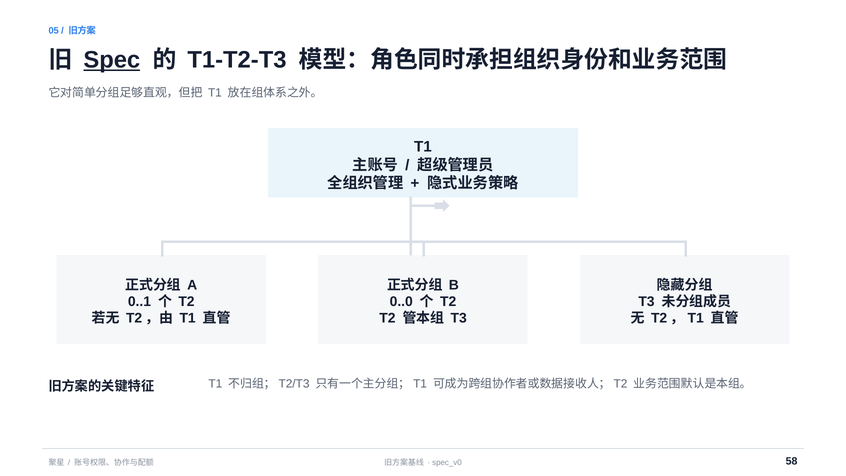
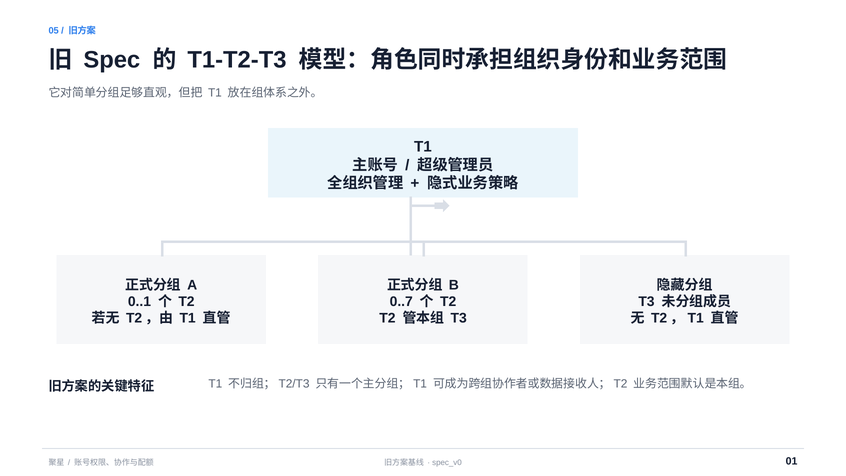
Spec underline: present -> none (112, 60)
0..0: 0..0 -> 0..7 (401, 302)
58: 58 -> 01 (792, 461)
